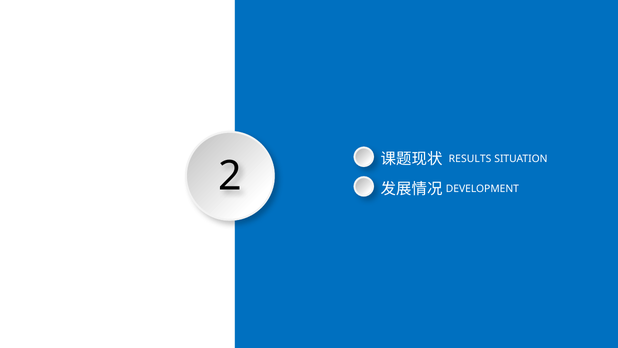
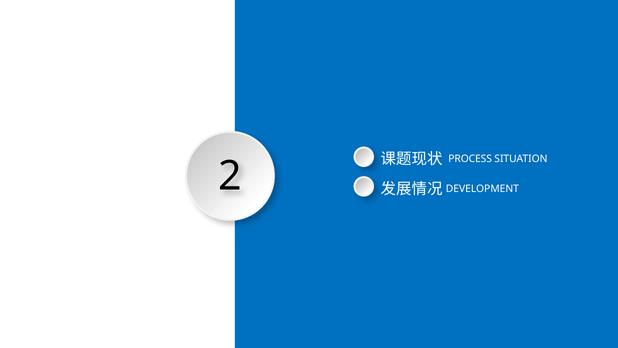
RESULTS: RESULTS -> PROCESS (470, 159)
